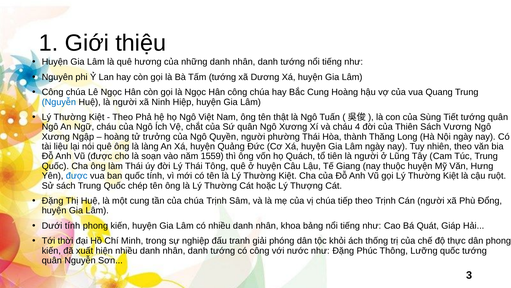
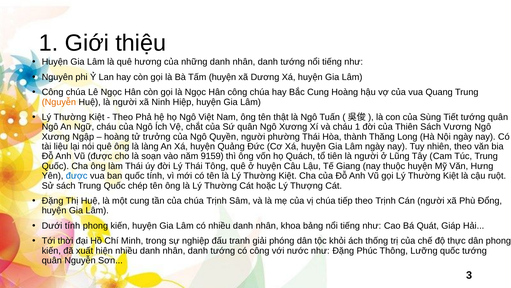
Tấm tướng: tướng -> huyện (222, 77)
Nguyễn colour: blue -> orange (59, 102)
cháu 4: 4 -> 1 (358, 127)
1559: 1559 -> 9159 (212, 156)
